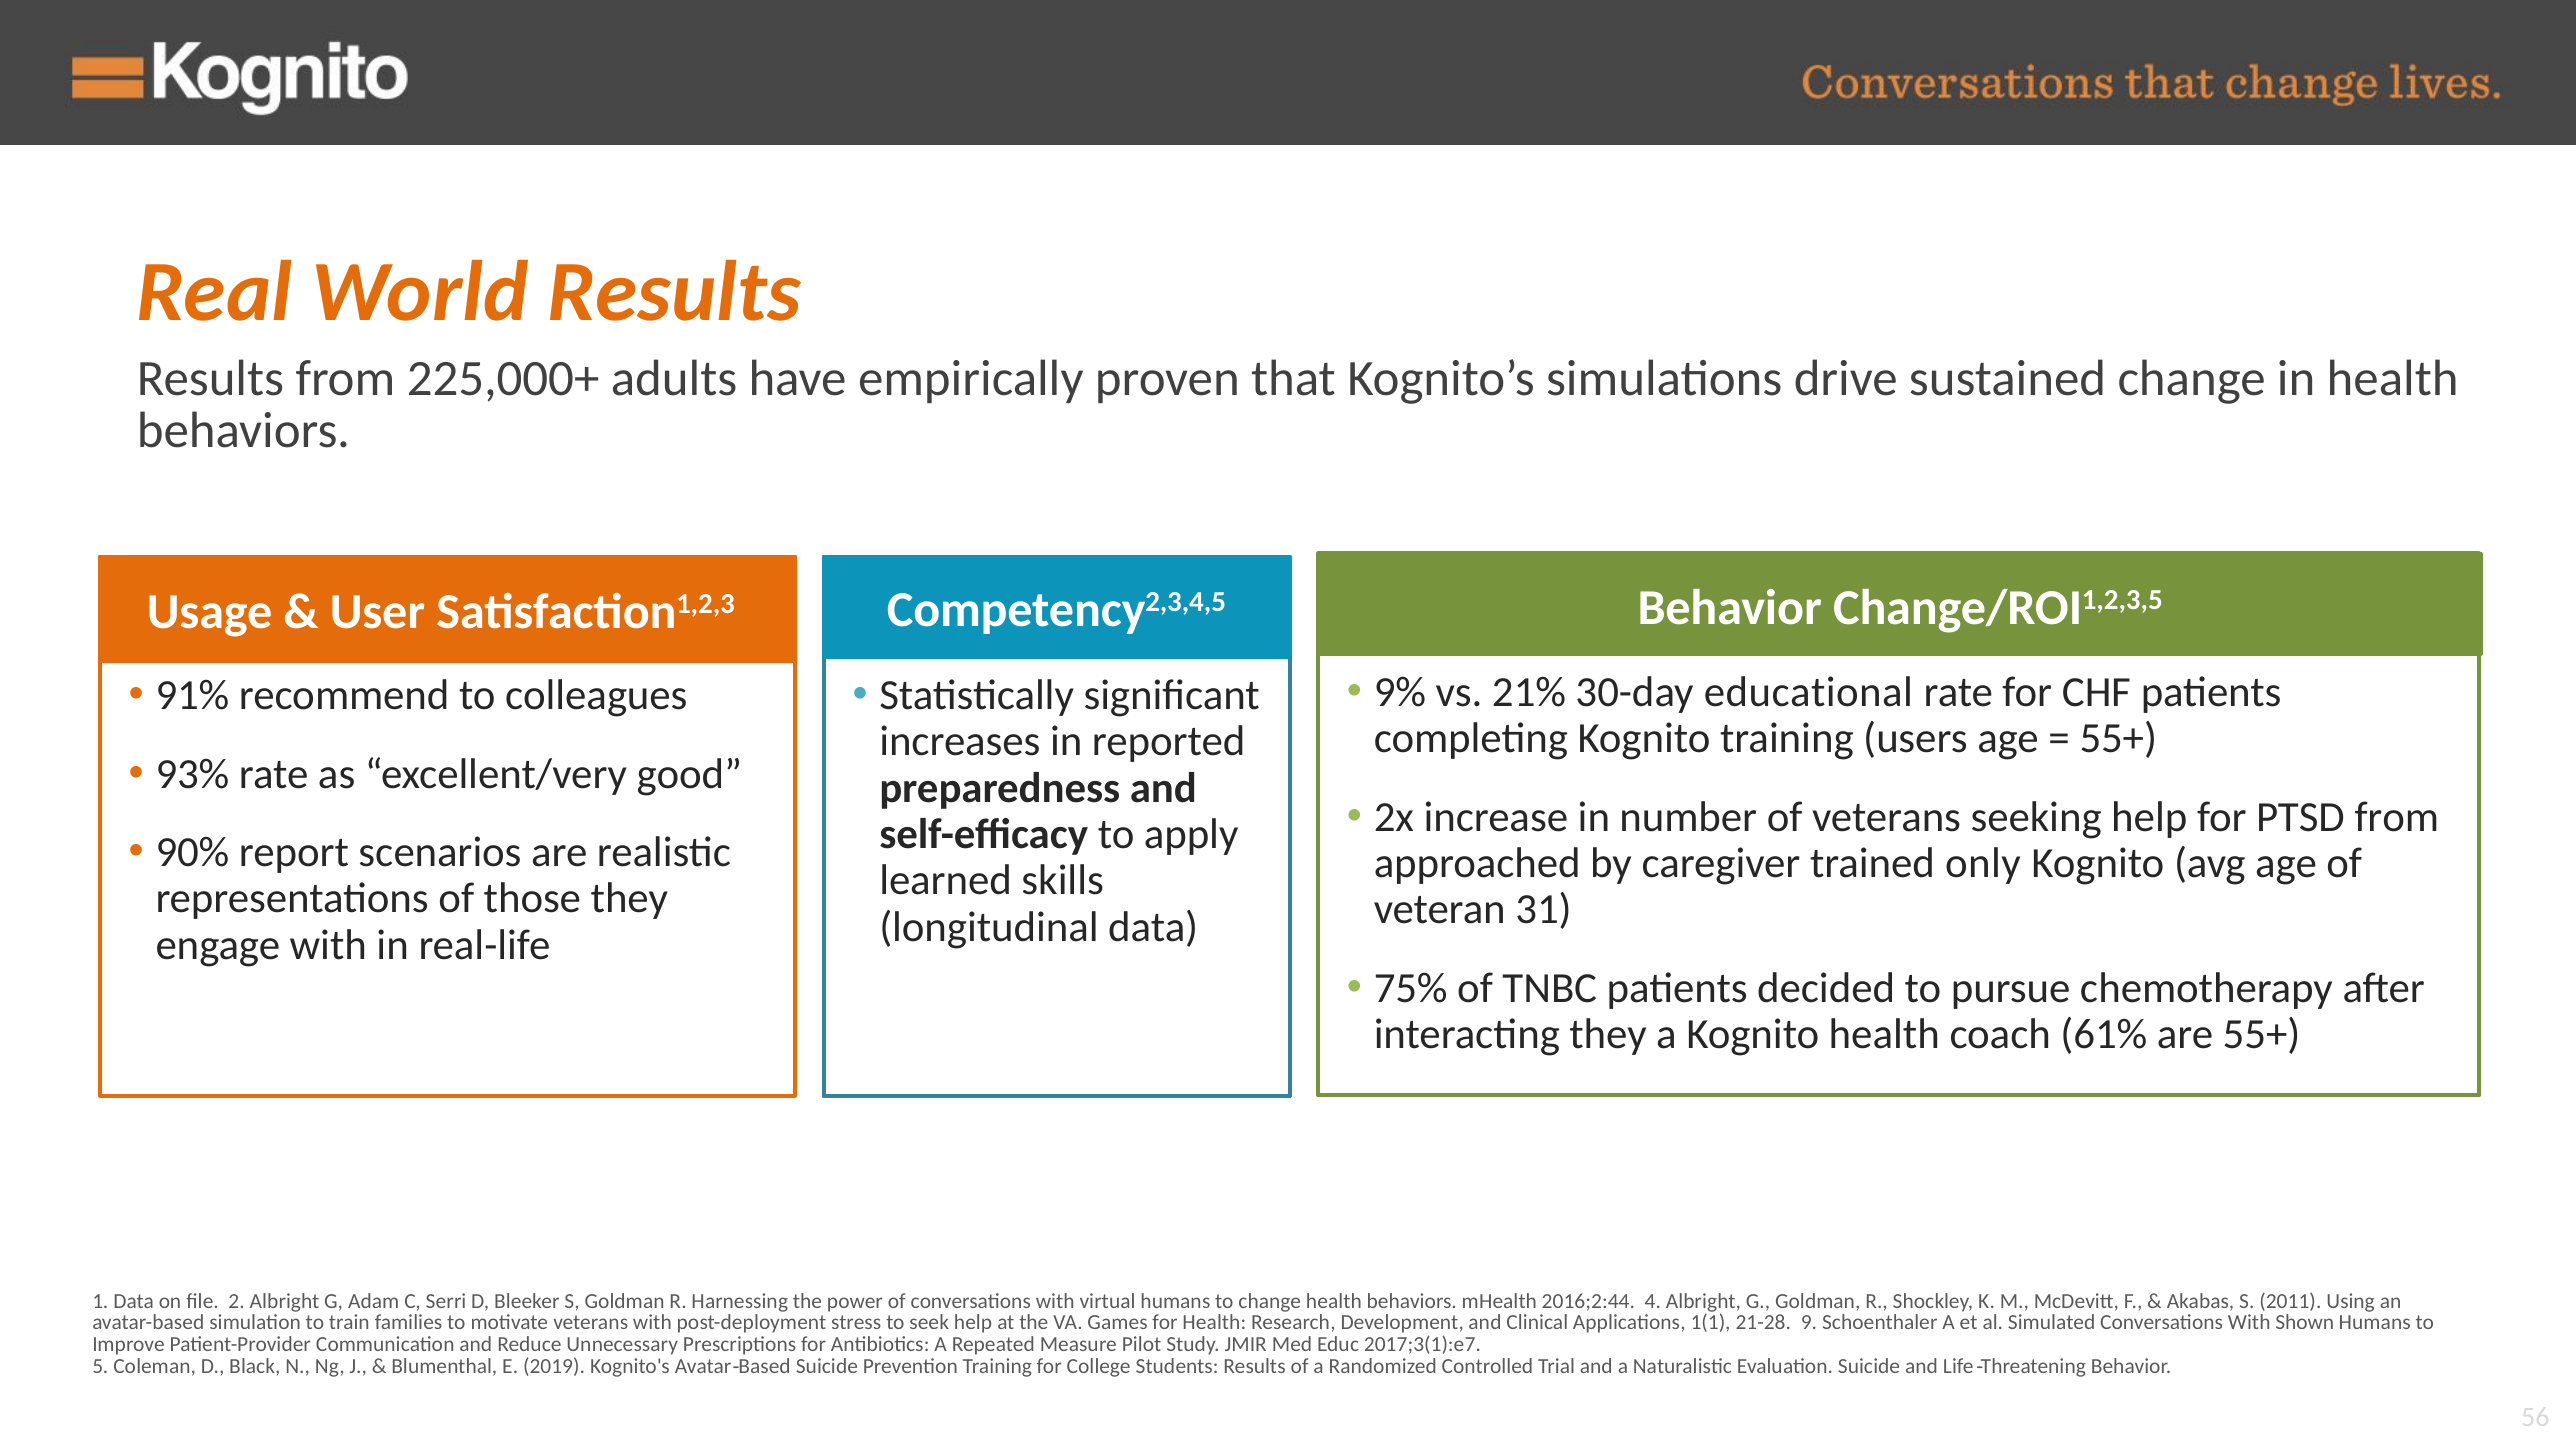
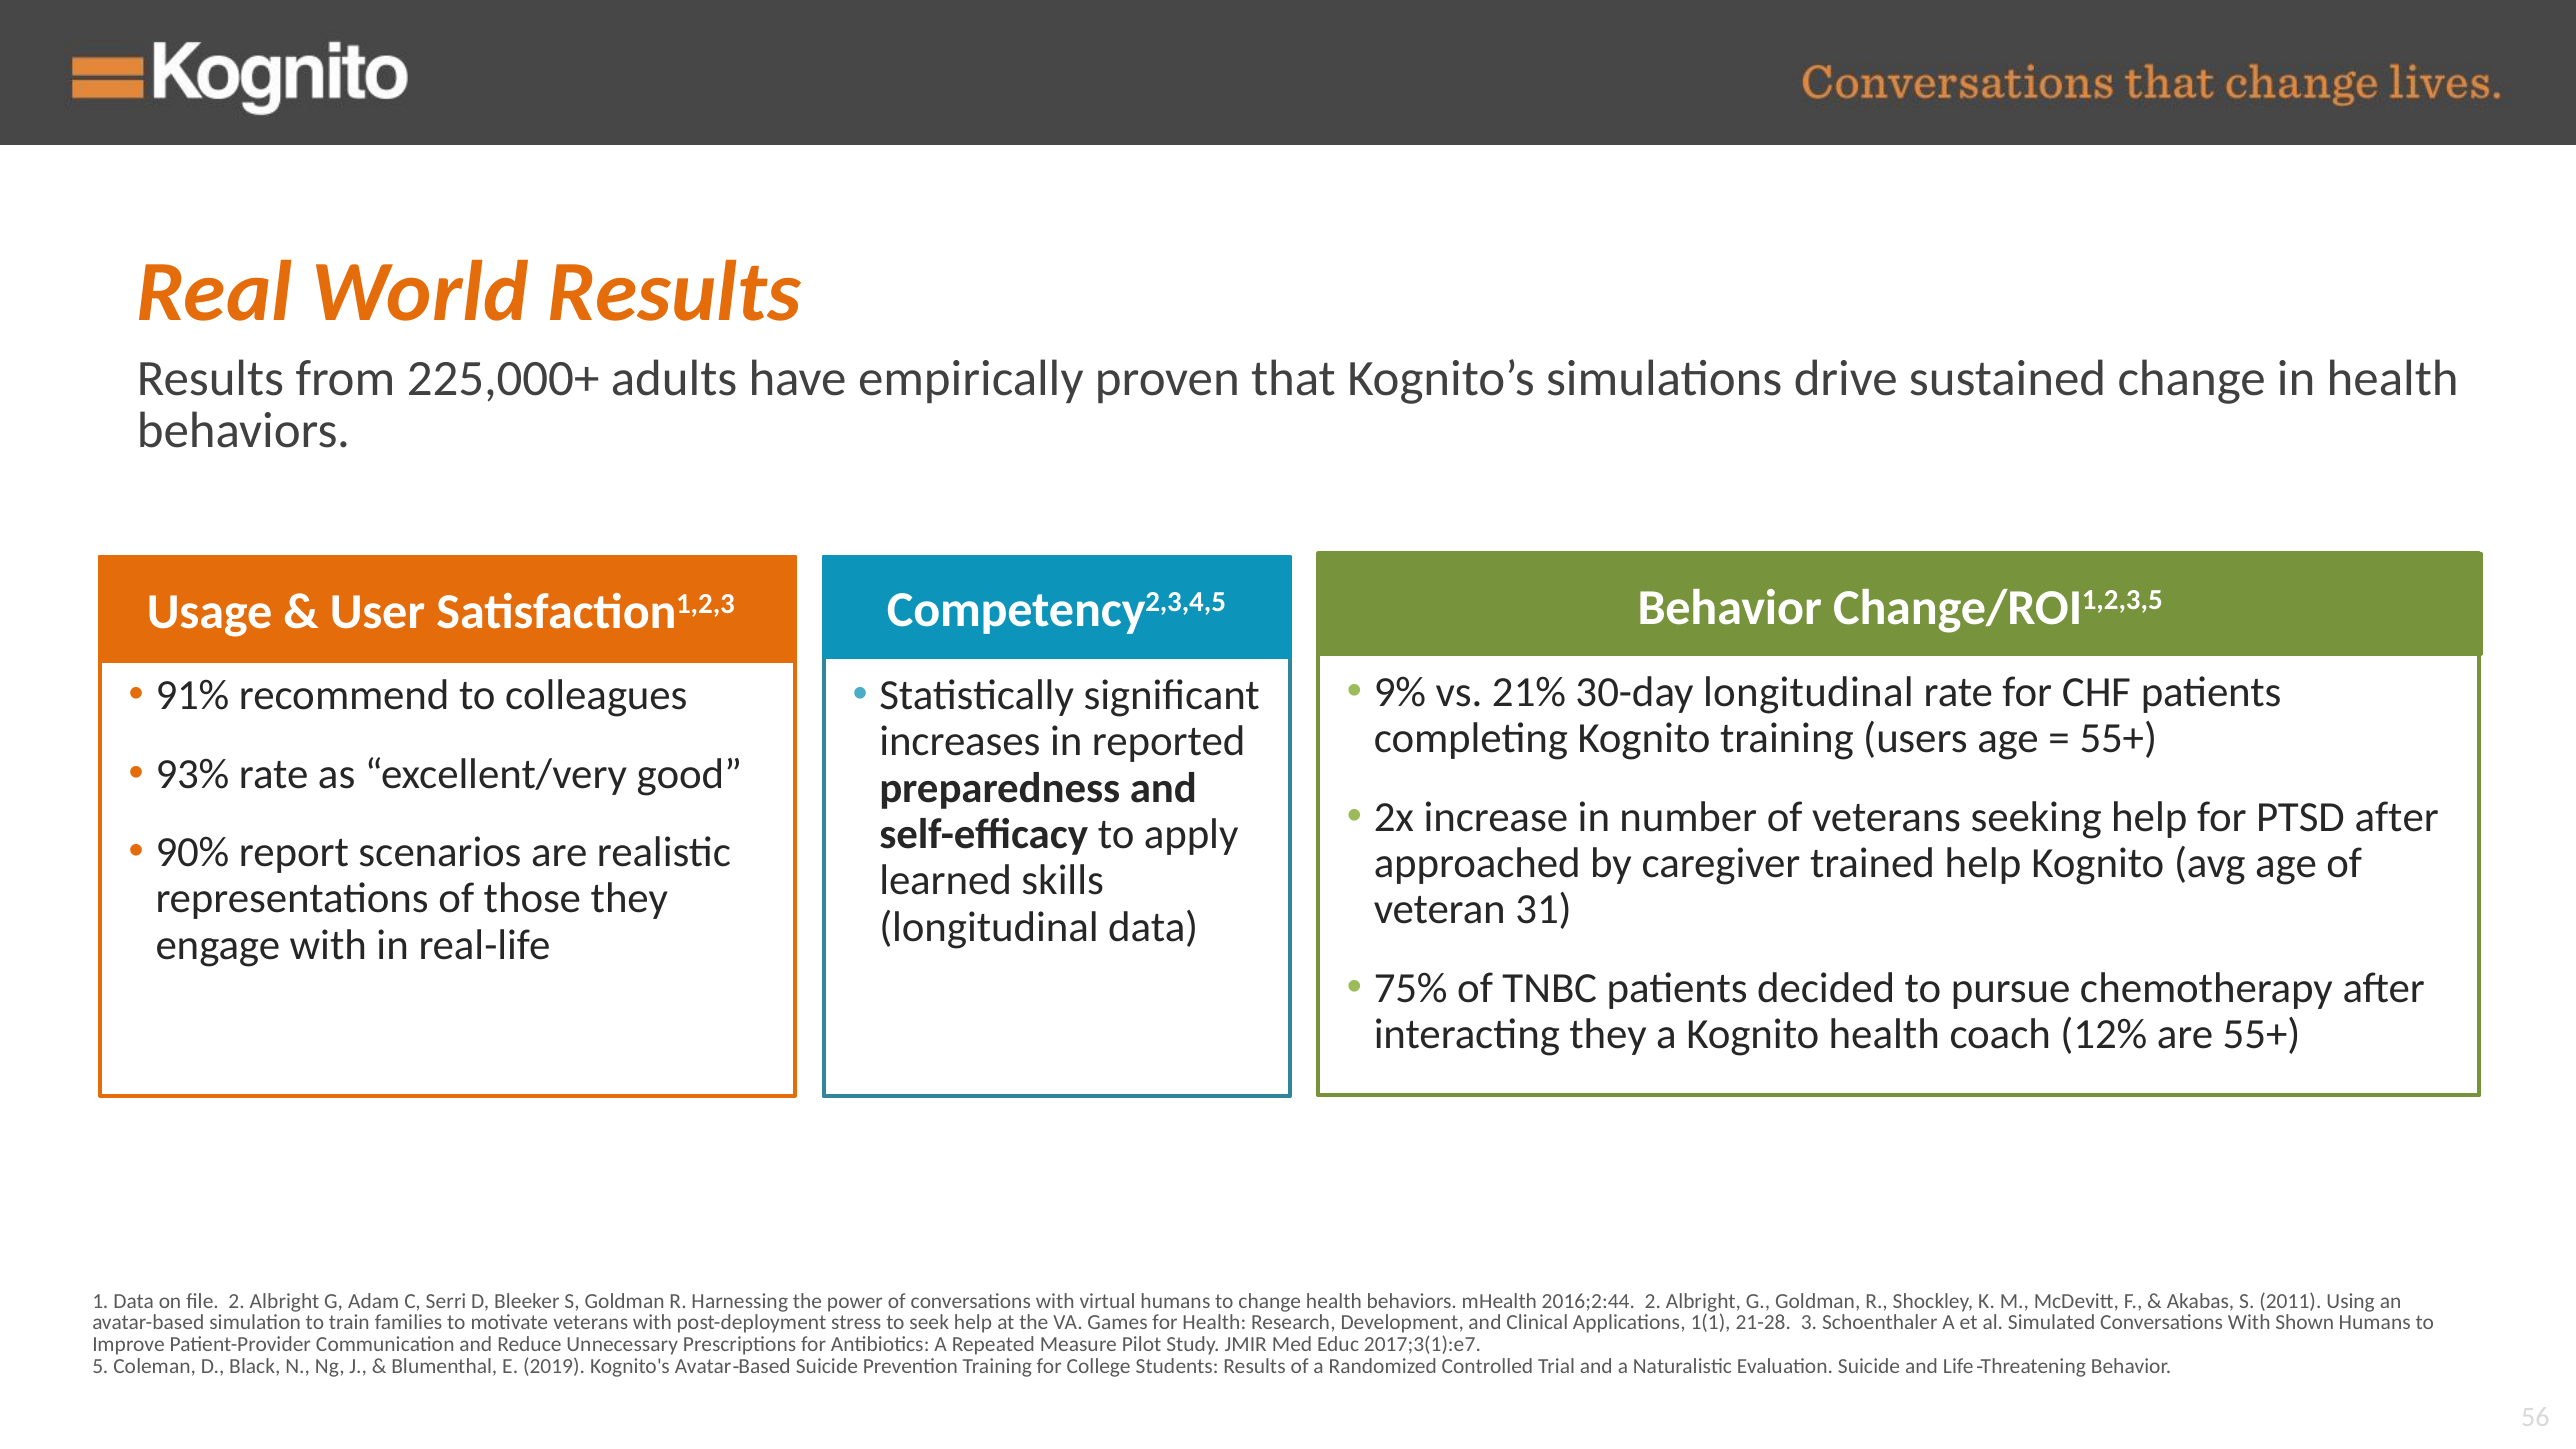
30-day educational: educational -> longitudinal (1808, 692)
PTSD from: from -> after (2397, 817)
trained only: only -> help (1983, 863)
61%: 61% -> 12% (2104, 1035)
2016;2:44 4: 4 -> 2 (1653, 1301)
9: 9 -> 3 (1809, 1323)
